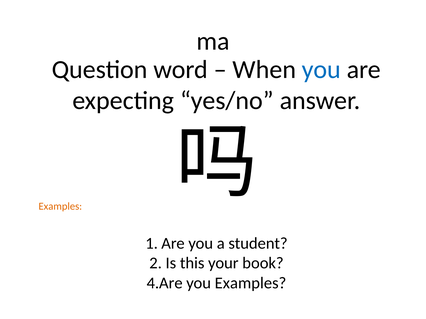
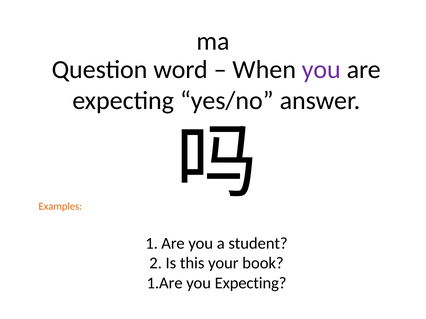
you colour: blue -> purple (321, 70)
4.Are: 4.Are -> 1.Are (165, 283)
you Examples: Examples -> Expecting (251, 283)
